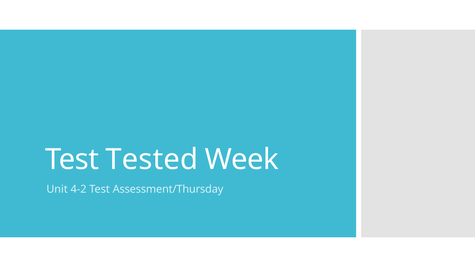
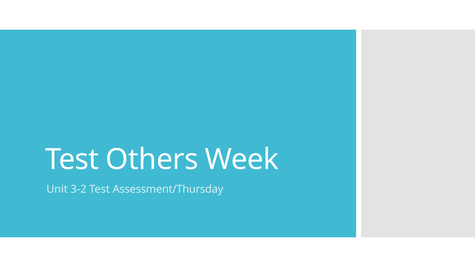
Tested: Tested -> Others (152, 160)
4-2: 4-2 -> 3-2 (79, 190)
